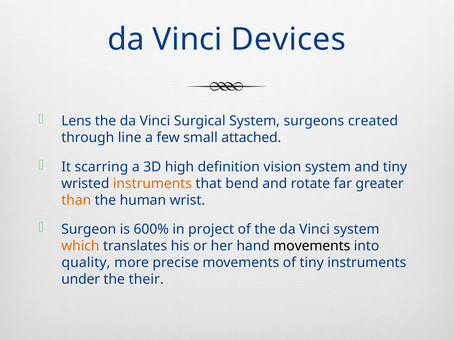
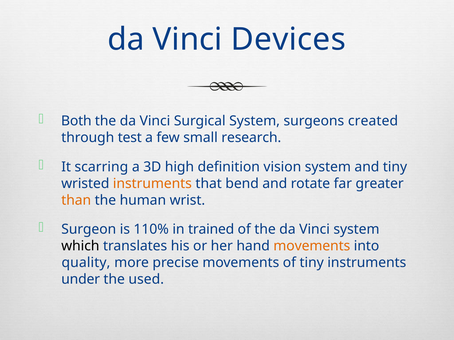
Lens: Lens -> Both (76, 121)
line: line -> test (130, 138)
attached: attached -> research (251, 138)
600%: 600% -> 110% (151, 230)
project: project -> trained (211, 230)
which colour: orange -> black (80, 246)
movements colour: black -> orange (312, 246)
their: their -> used (146, 280)
